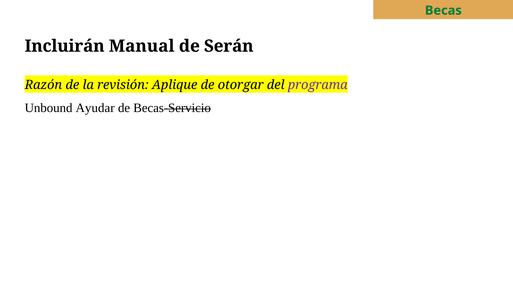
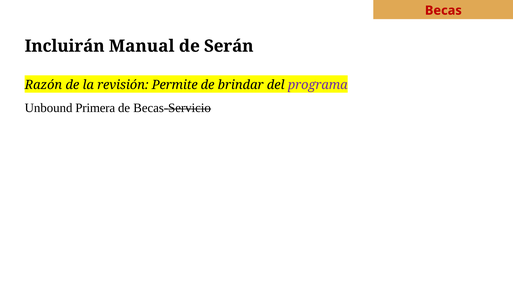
Becas colour: green -> red (443, 10)
Aplique: Aplique -> Permite (175, 85)
otorgar: otorgar -> brindar (241, 85)
Ayudar: Ayudar -> Primera (95, 108)
